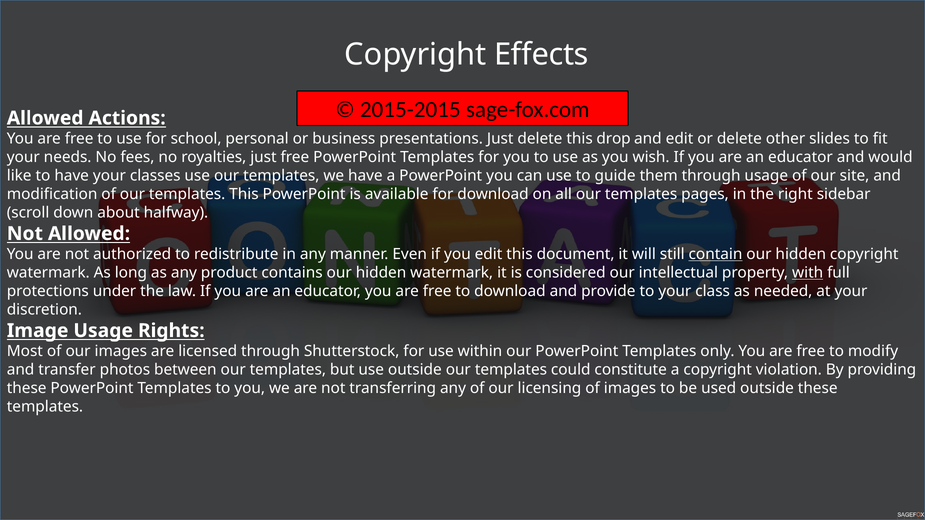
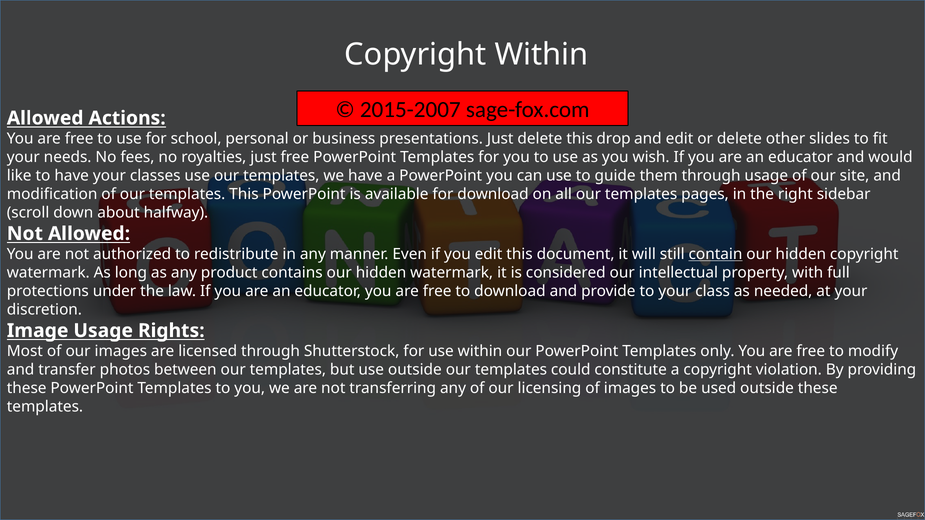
Copyright Effects: Effects -> Within (541, 55)
2015-2015: 2015-2015 -> 2015-2007 (410, 110)
with underline: present -> none (808, 273)
